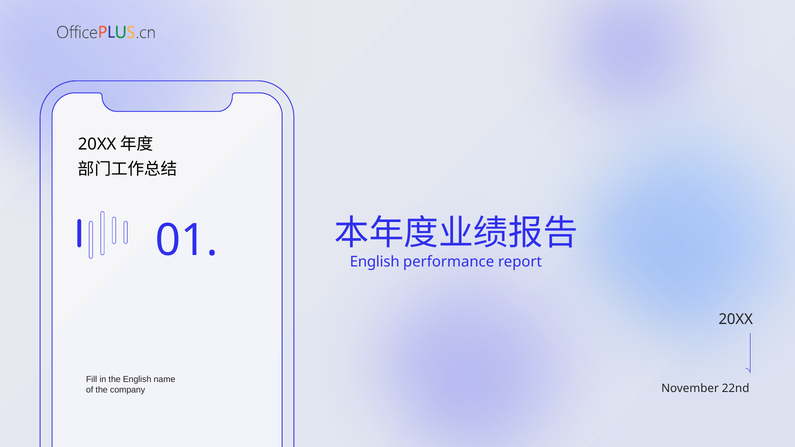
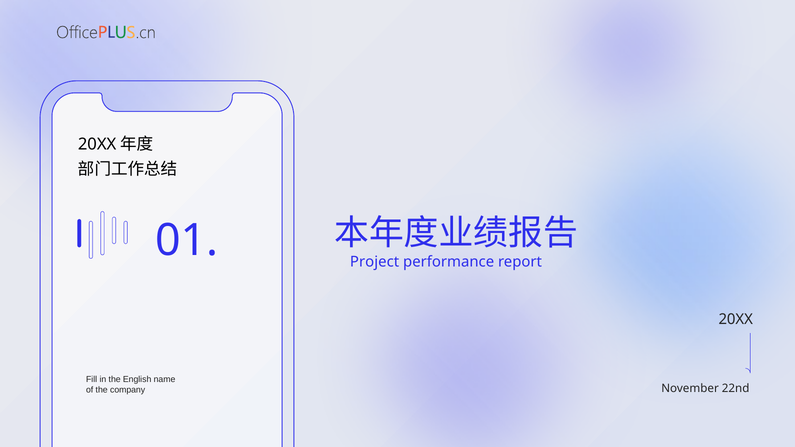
English: English -> Project (375, 262)
